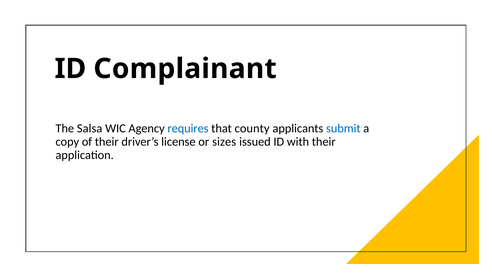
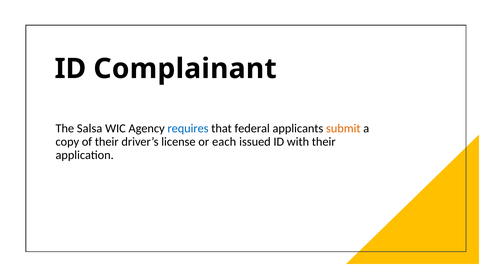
county: county -> federal (252, 128)
submit colour: blue -> orange (343, 128)
sizes: sizes -> each (224, 142)
